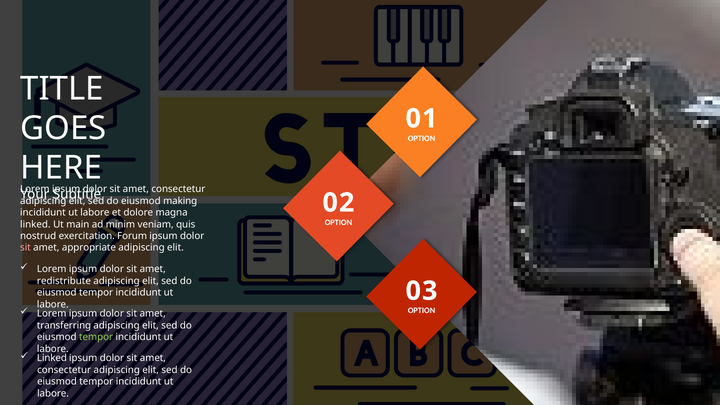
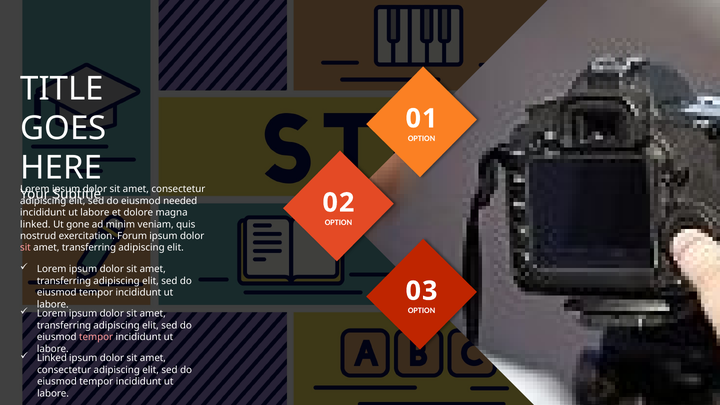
making: making -> needed (180, 201)
main: main -> gone (78, 224)
appropriate: appropriate -> transferring (89, 248)
redistribute: redistribute -> transferring (64, 281)
tempor colour: light green -> pink (96, 337)
